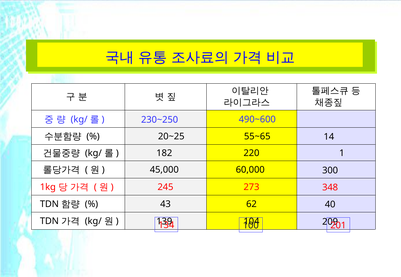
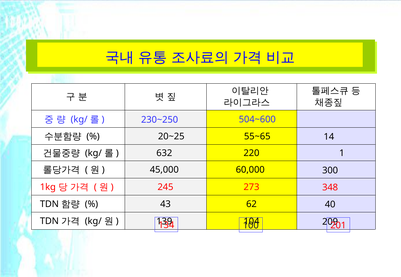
490~600: 490~600 -> 504~600 (257, 120)
182: 182 -> 632 (164, 154)
